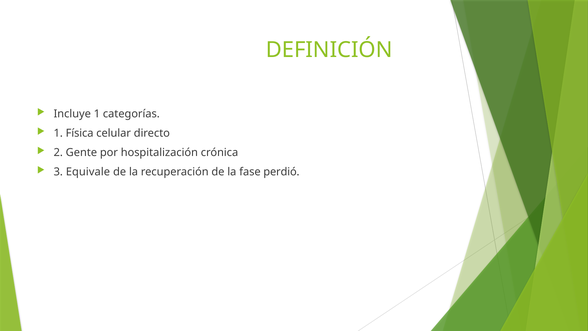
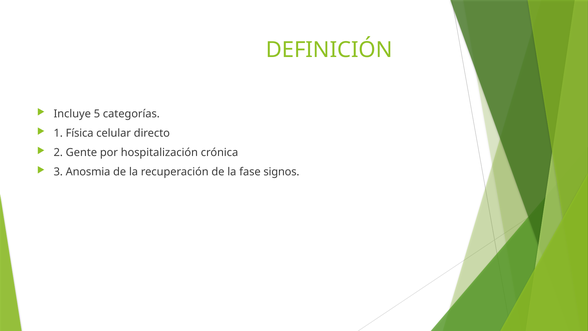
Incluye 1: 1 -> 5 (97, 114)
Equivale: Equivale -> Anosmia (88, 172)
perdió: perdió -> signos (281, 172)
